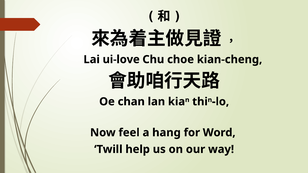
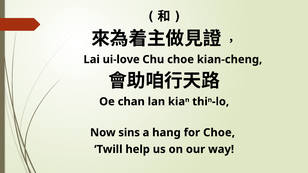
feel: feel -> sins (129, 133)
for Word: Word -> Choe (219, 133)
